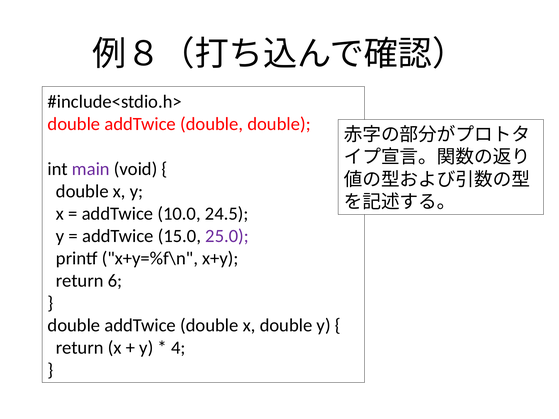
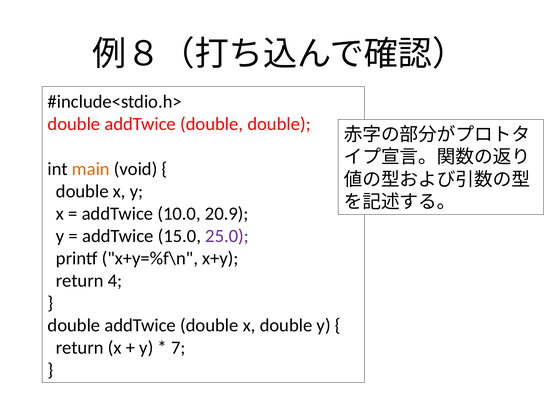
main colour: purple -> orange (91, 169)
24.5: 24.5 -> 20.9 (227, 214)
6: 6 -> 4 (115, 281)
4: 4 -> 7 (178, 348)
